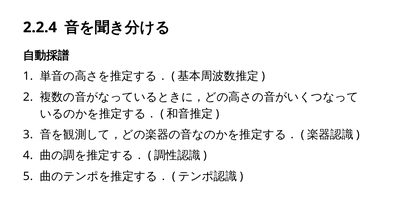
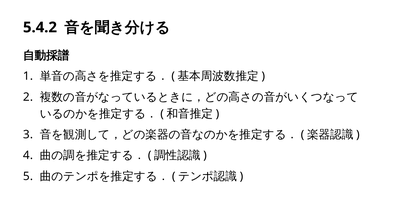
2.2.4: 2.2.4 -> 5.4.2 (40, 27)
